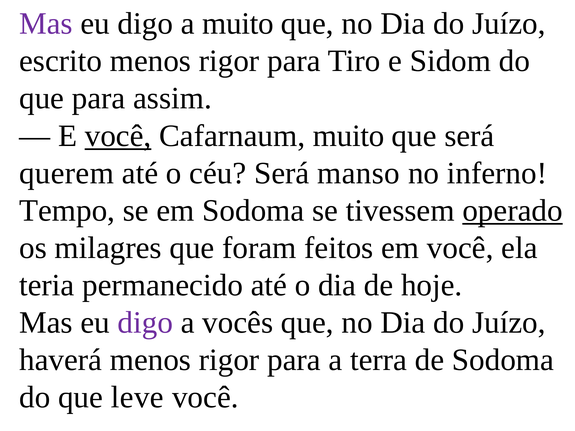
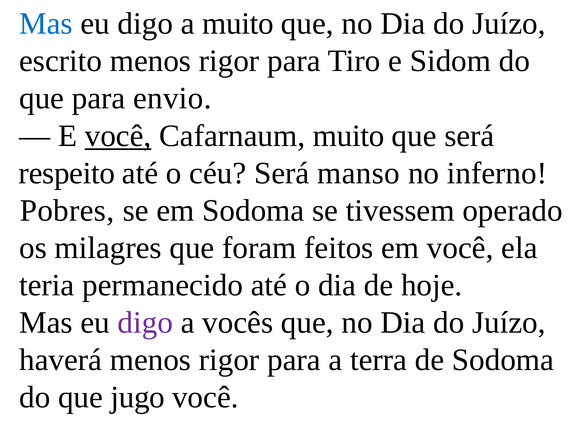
Mas colour: purple -> blue (46, 24)
assim: assim -> envio (172, 98)
querem: querem -> respeito (67, 173)
Tempo: Tempo -> Pobres (67, 211)
operado underline: present -> none (513, 211)
leve: leve -> jugo (138, 397)
